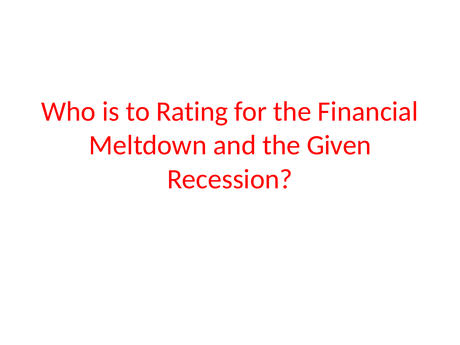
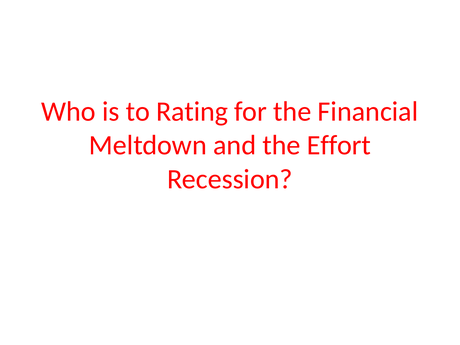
Given: Given -> Effort (339, 145)
